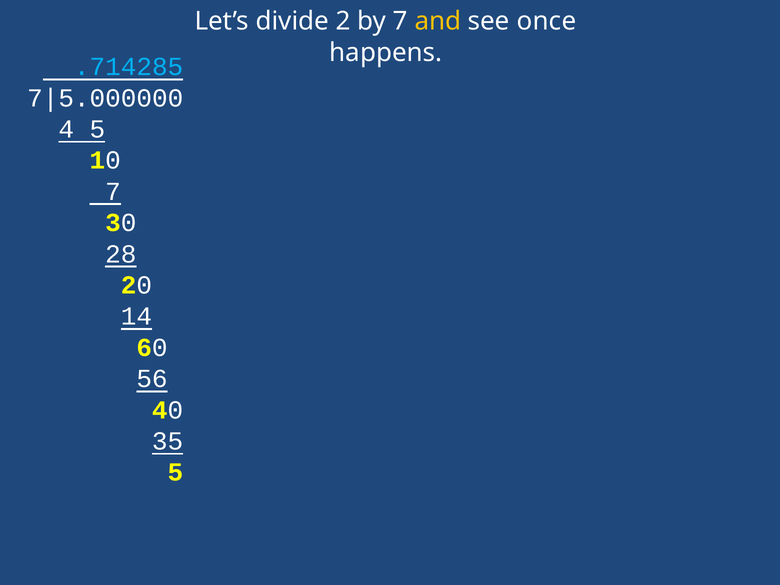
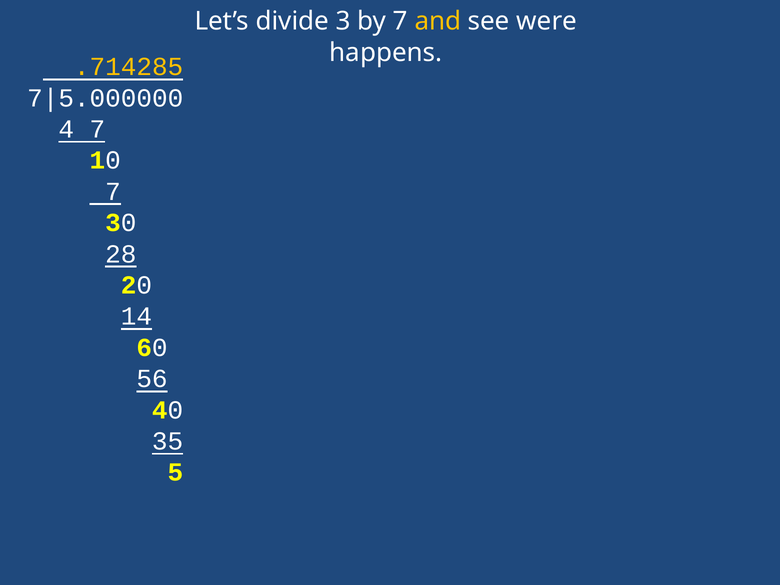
2: 2 -> 3 (343, 21)
once: once -> were (547, 21)
.714285 colour: light blue -> yellow (129, 67)
4 5: 5 -> 7 (97, 129)
